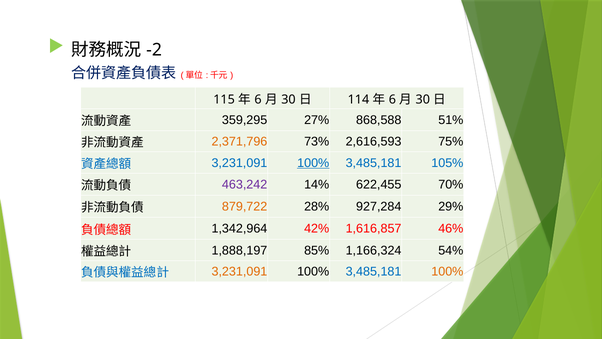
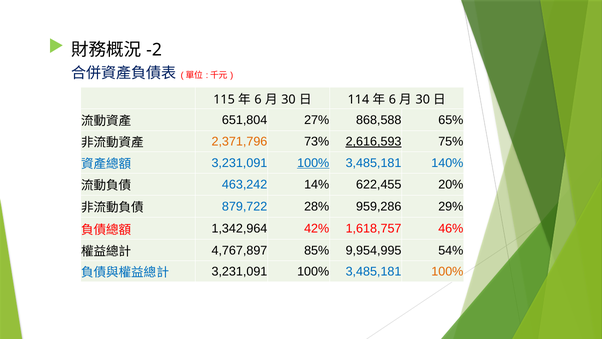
359,295: 359,295 -> 651,804 (245, 120)
51%: 51% -> 65% (451, 120)
2,616,593 underline: none -> present (374, 142)
105%: 105% -> 140% (447, 163)
463,242 colour: purple -> blue (245, 184)
70%: 70% -> 20% (451, 184)
879,722 colour: orange -> blue (245, 206)
927,284: 927,284 -> 959,286 (379, 206)
1,616,857: 1,616,857 -> 1,618,757 (374, 229)
1,888,197: 1,888,197 -> 4,767,897 (239, 250)
1,166,324: 1,166,324 -> 9,954,995 (374, 250)
3,231,091 colour: orange -> black (239, 271)
